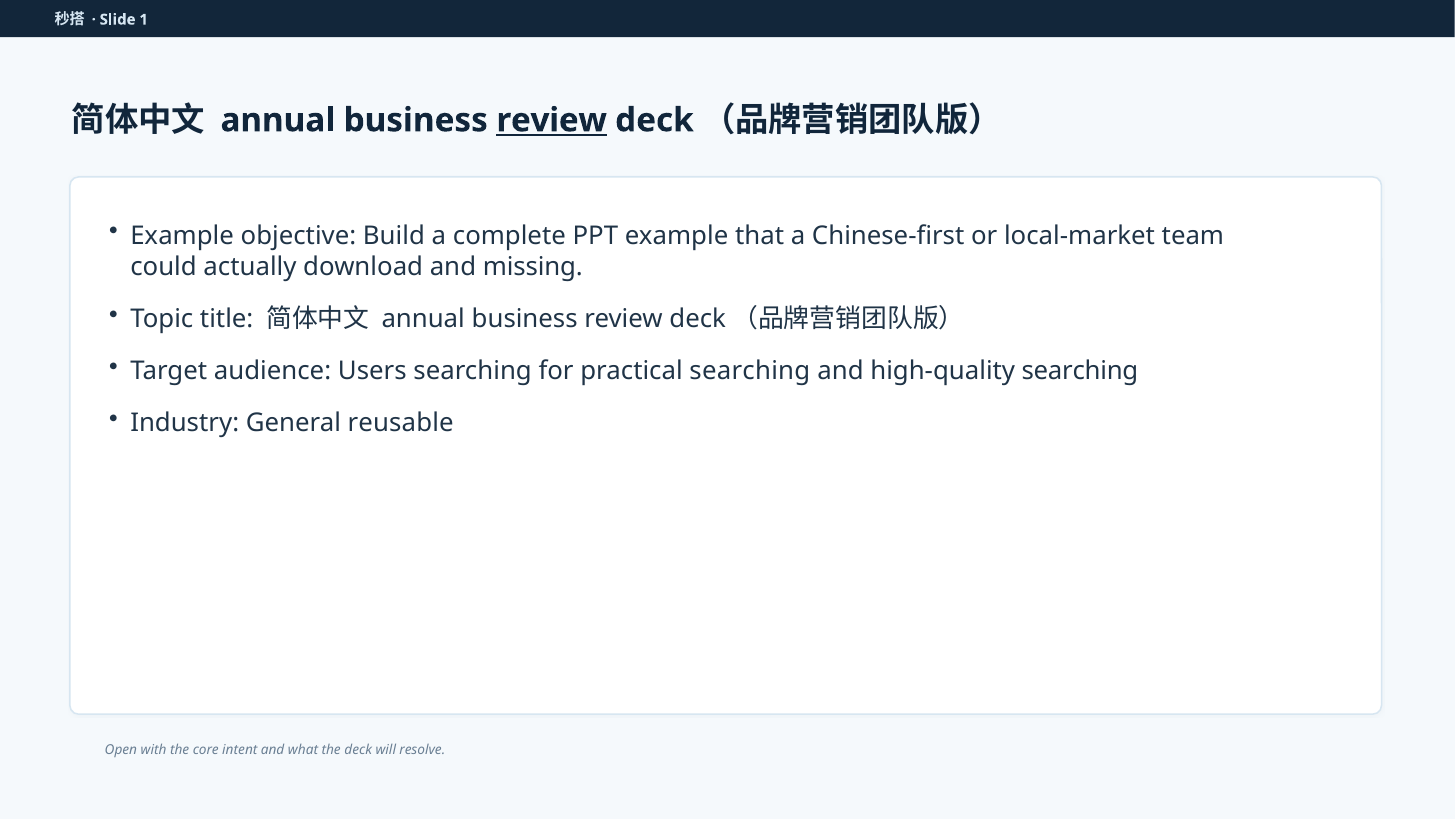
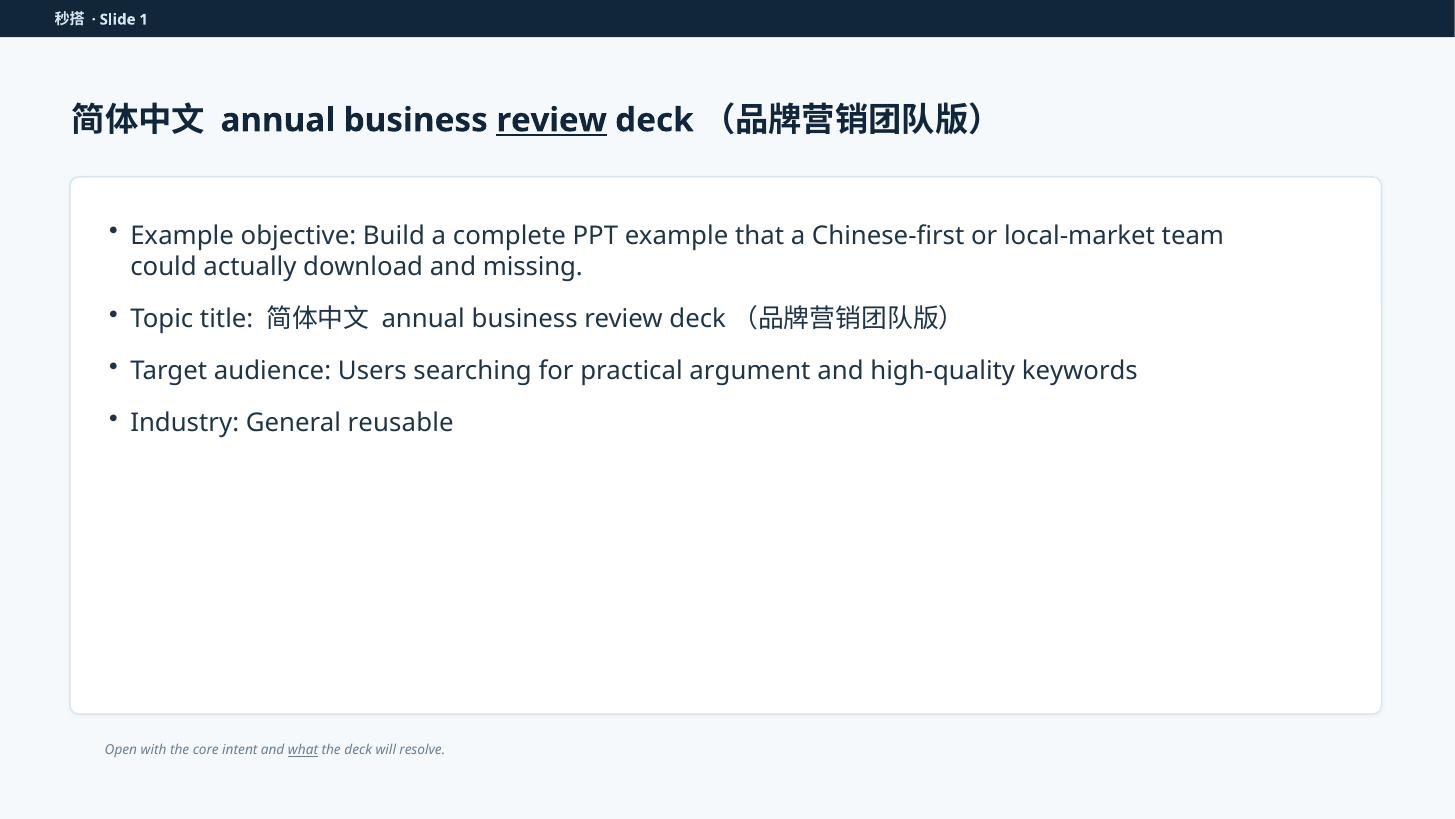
practical searching: searching -> argument (750, 371)
high-quality searching: searching -> keywords (1080, 371)
what underline: none -> present (303, 750)
